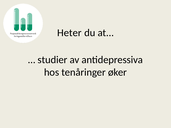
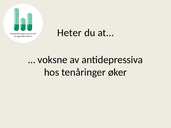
studier: studier -> voksne (52, 60)
